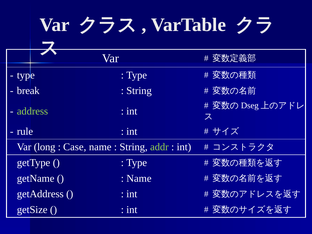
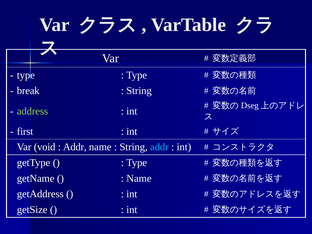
rule: rule -> first (25, 131)
long: long -> void (45, 147)
Case: Case -> Addr (75, 147)
addr colour: light green -> light blue (159, 147)
